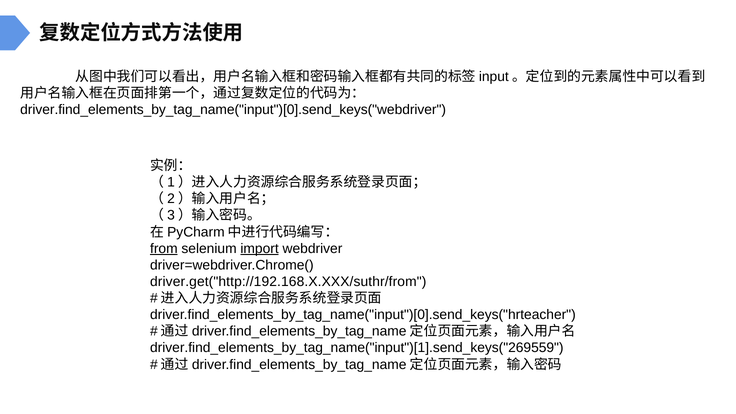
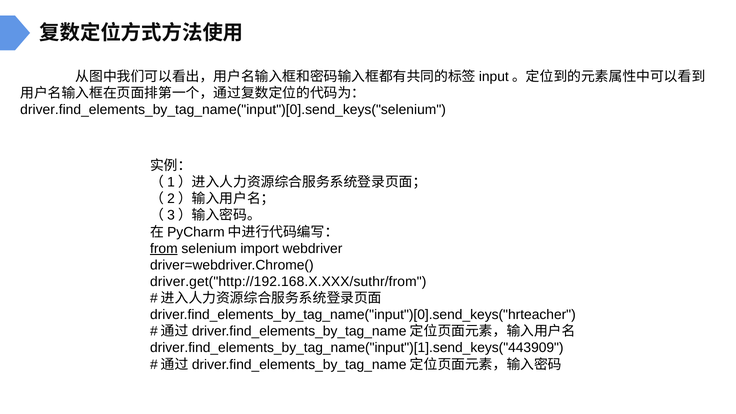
driver.find_elements_by_tag_name("input")[0].send_keys("webdriver: driver.find_elements_by_tag_name("input")[0].send_keys("webdriver -> driver.find_elements_by_tag_name("input")[0].send_keys("selenium (233, 110)
import underline: present -> none (260, 249)
driver.find_elements_by_tag_name("input")[1].send_keys("269559: driver.find_elements_by_tag_name("input")[1].send_keys("269559 -> driver.find_elements_by_tag_name("input")[1].send_keys("443909 (357, 348)
